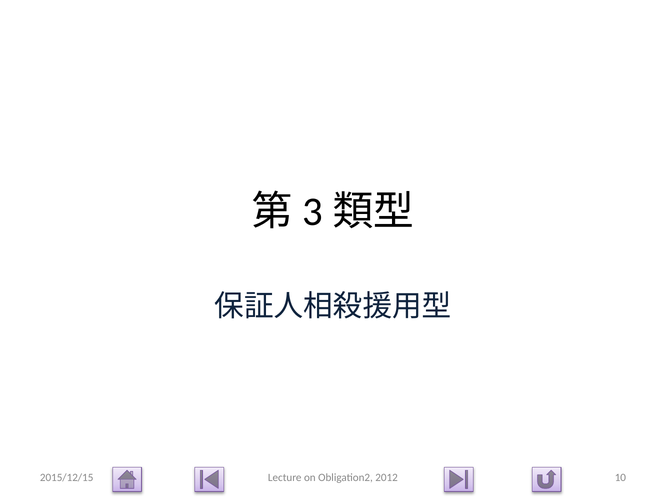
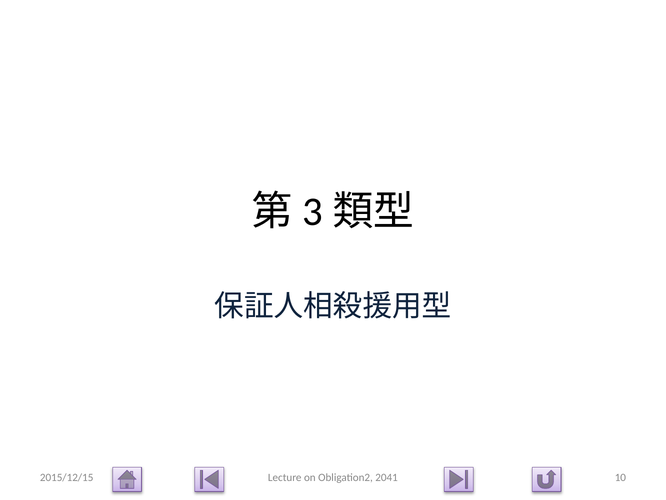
2012: 2012 -> 2041 (387, 477)
